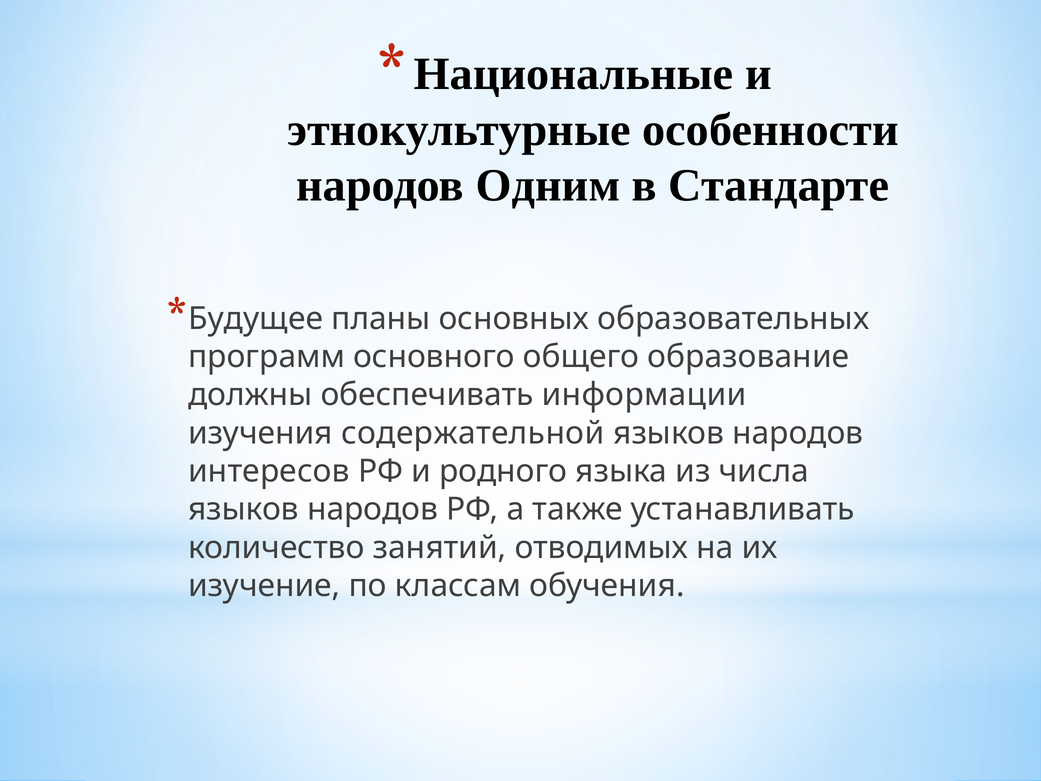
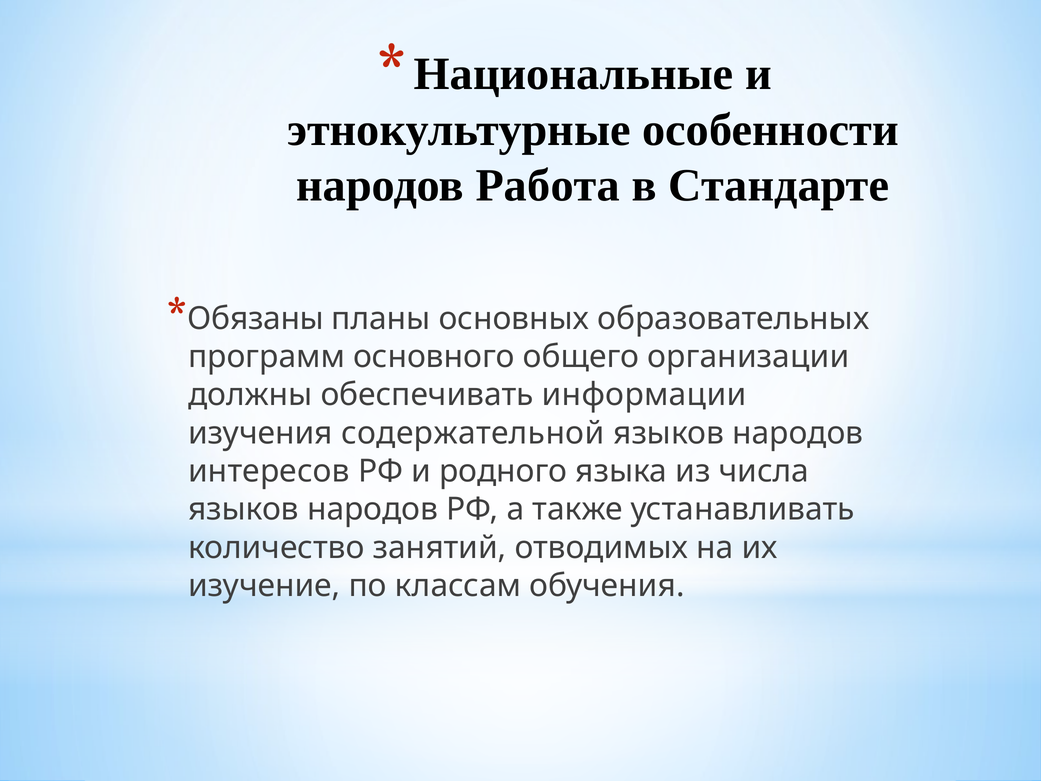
Одним: Одним -> Работа (548, 185)
Будущее: Будущее -> Обязаны (256, 319)
образование: образование -> организации (748, 357)
